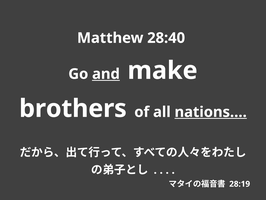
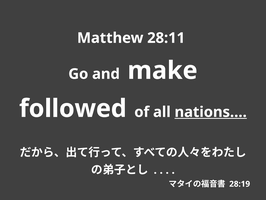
28:40: 28:40 -> 28:11 (166, 38)
and underline: present -> none (106, 74)
brothers: brothers -> followed (73, 108)
